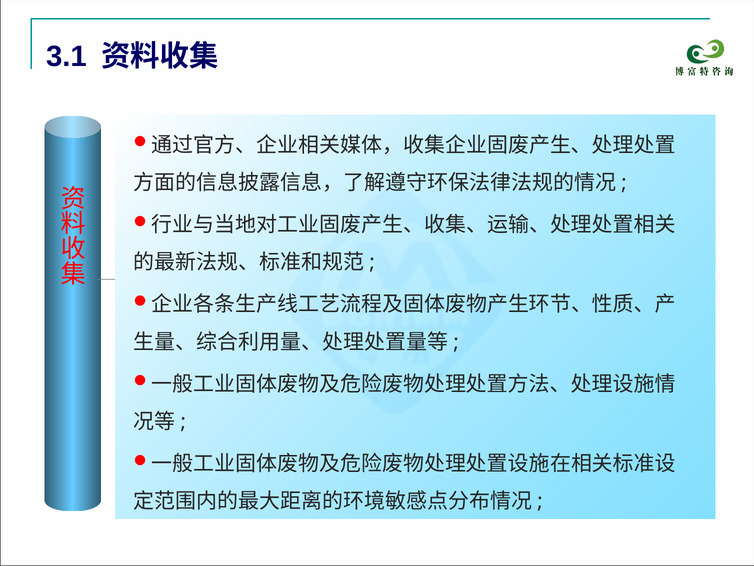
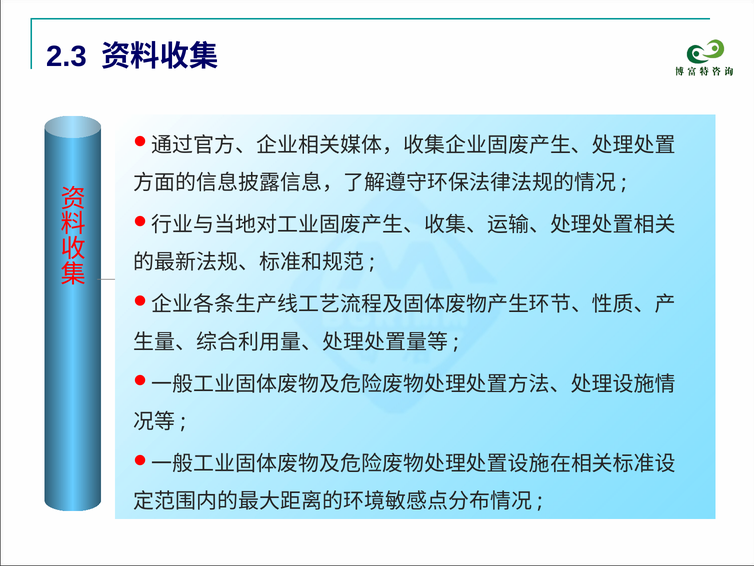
3.1: 3.1 -> 2.3 (66, 57)
